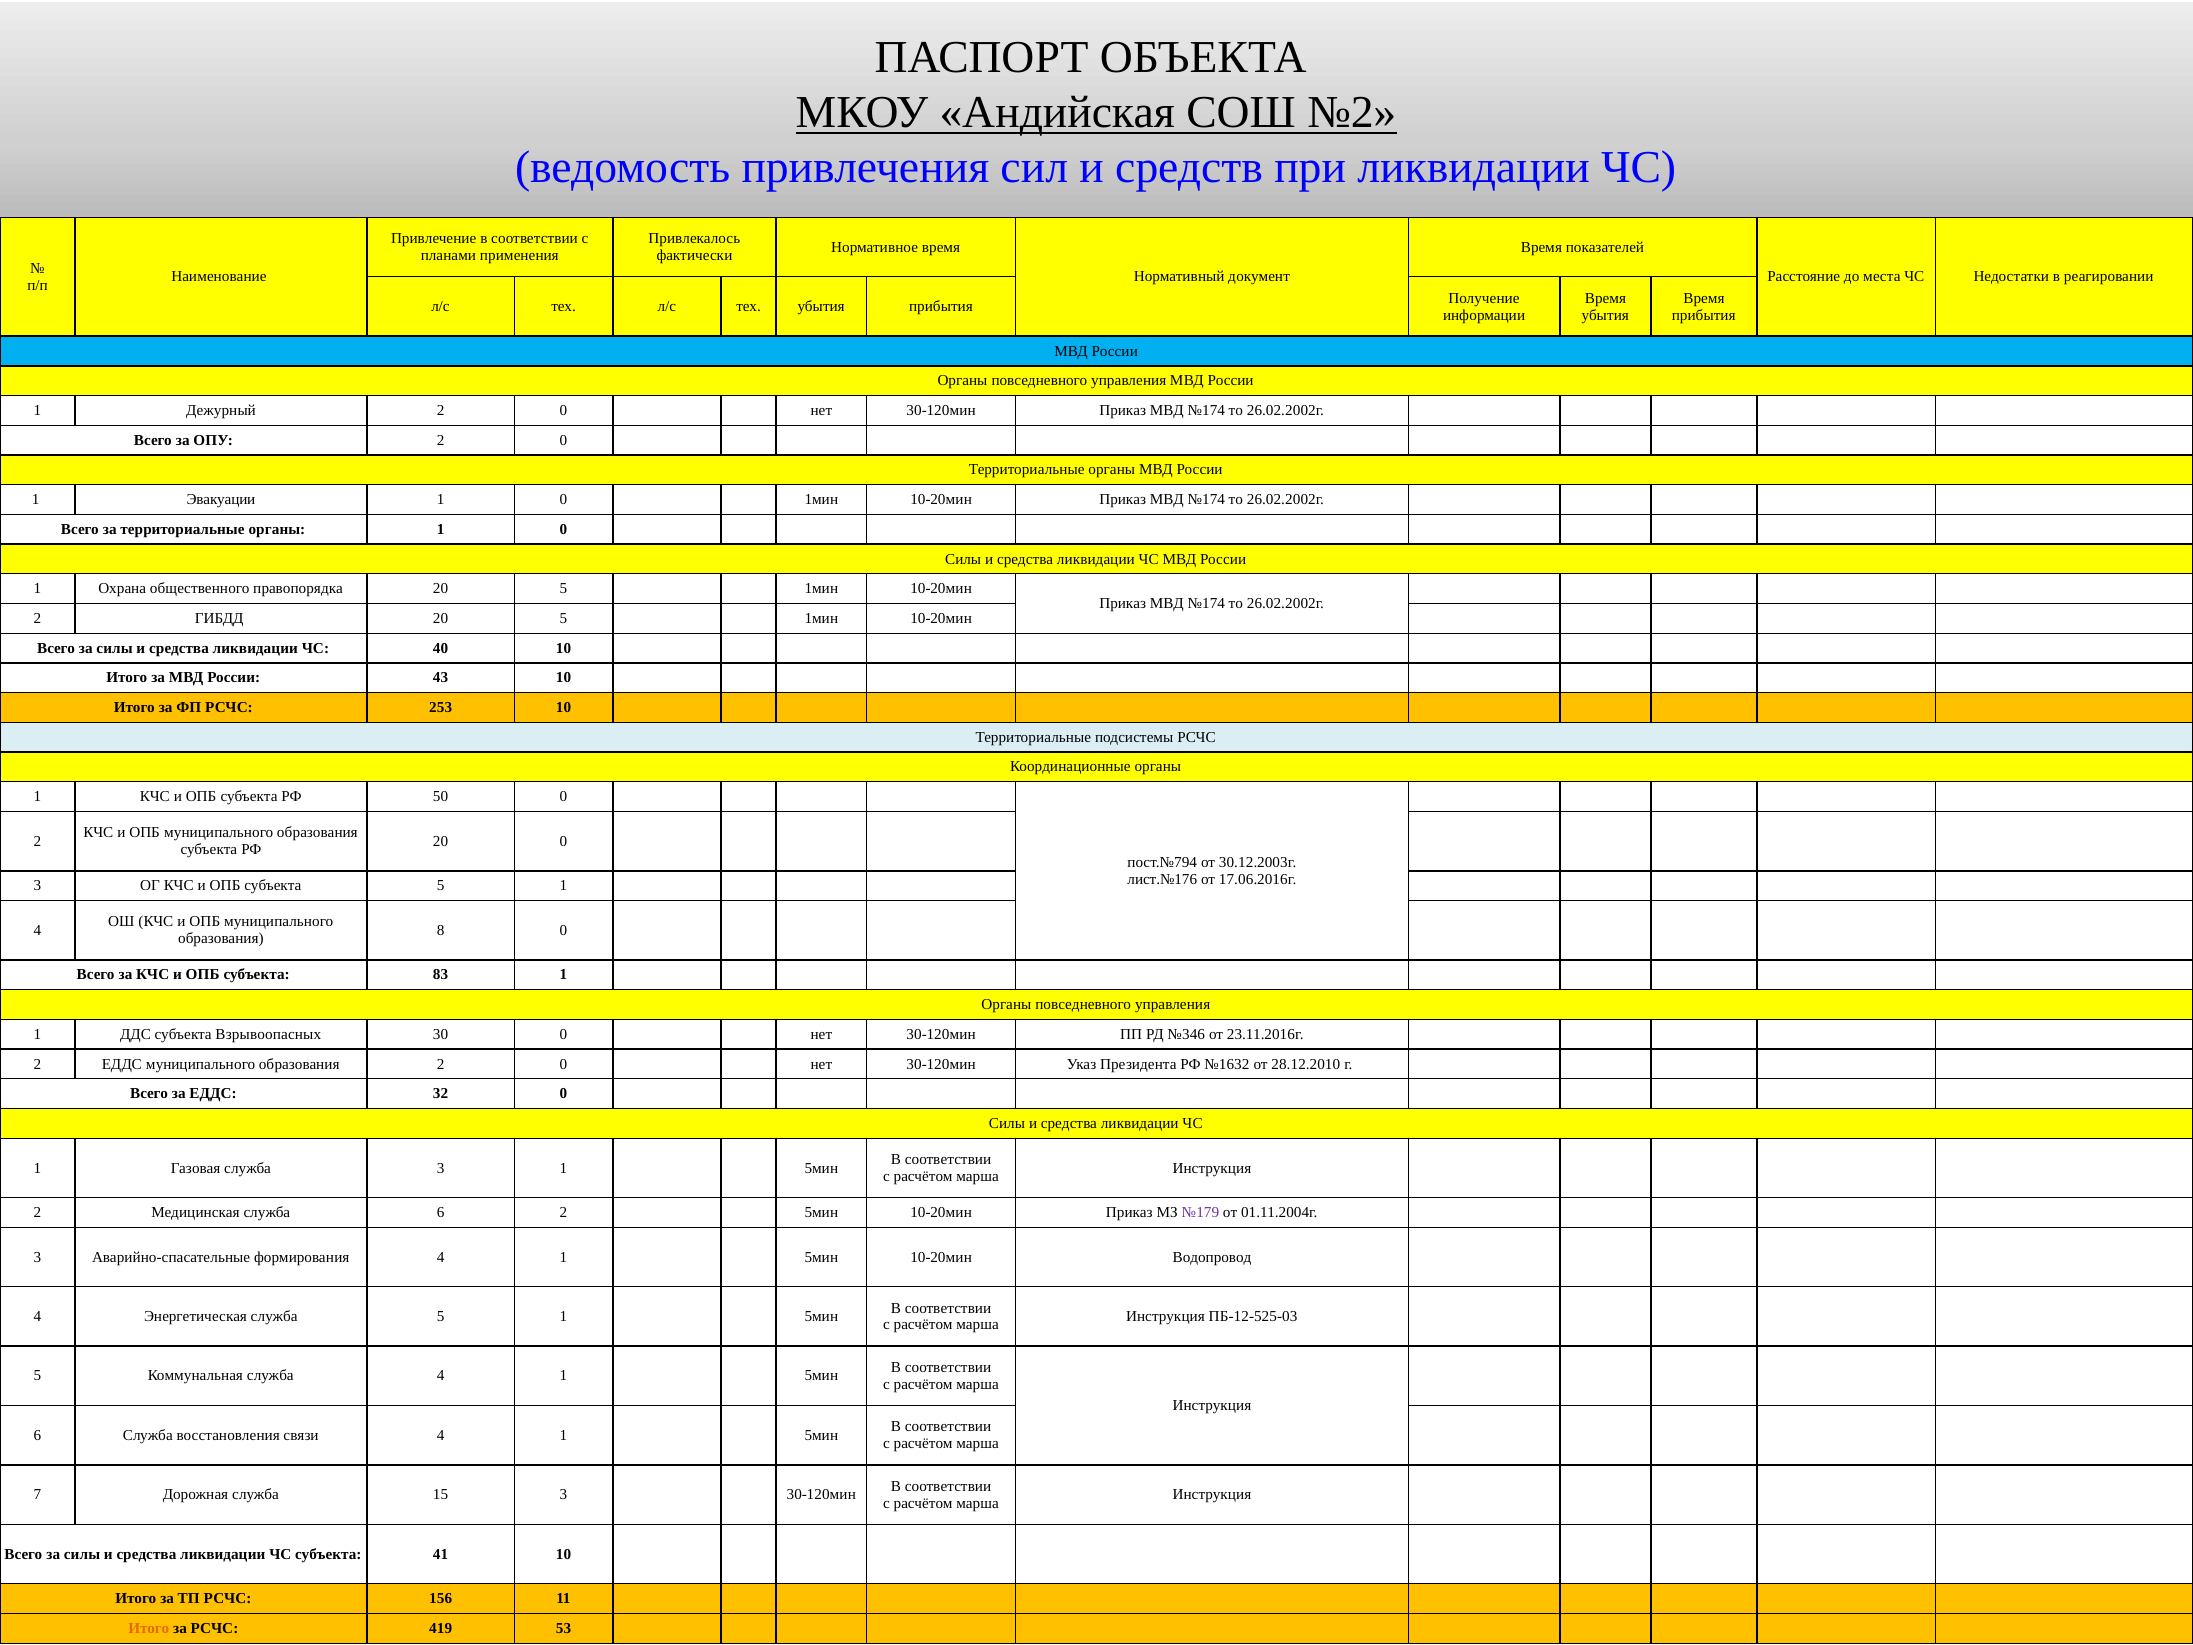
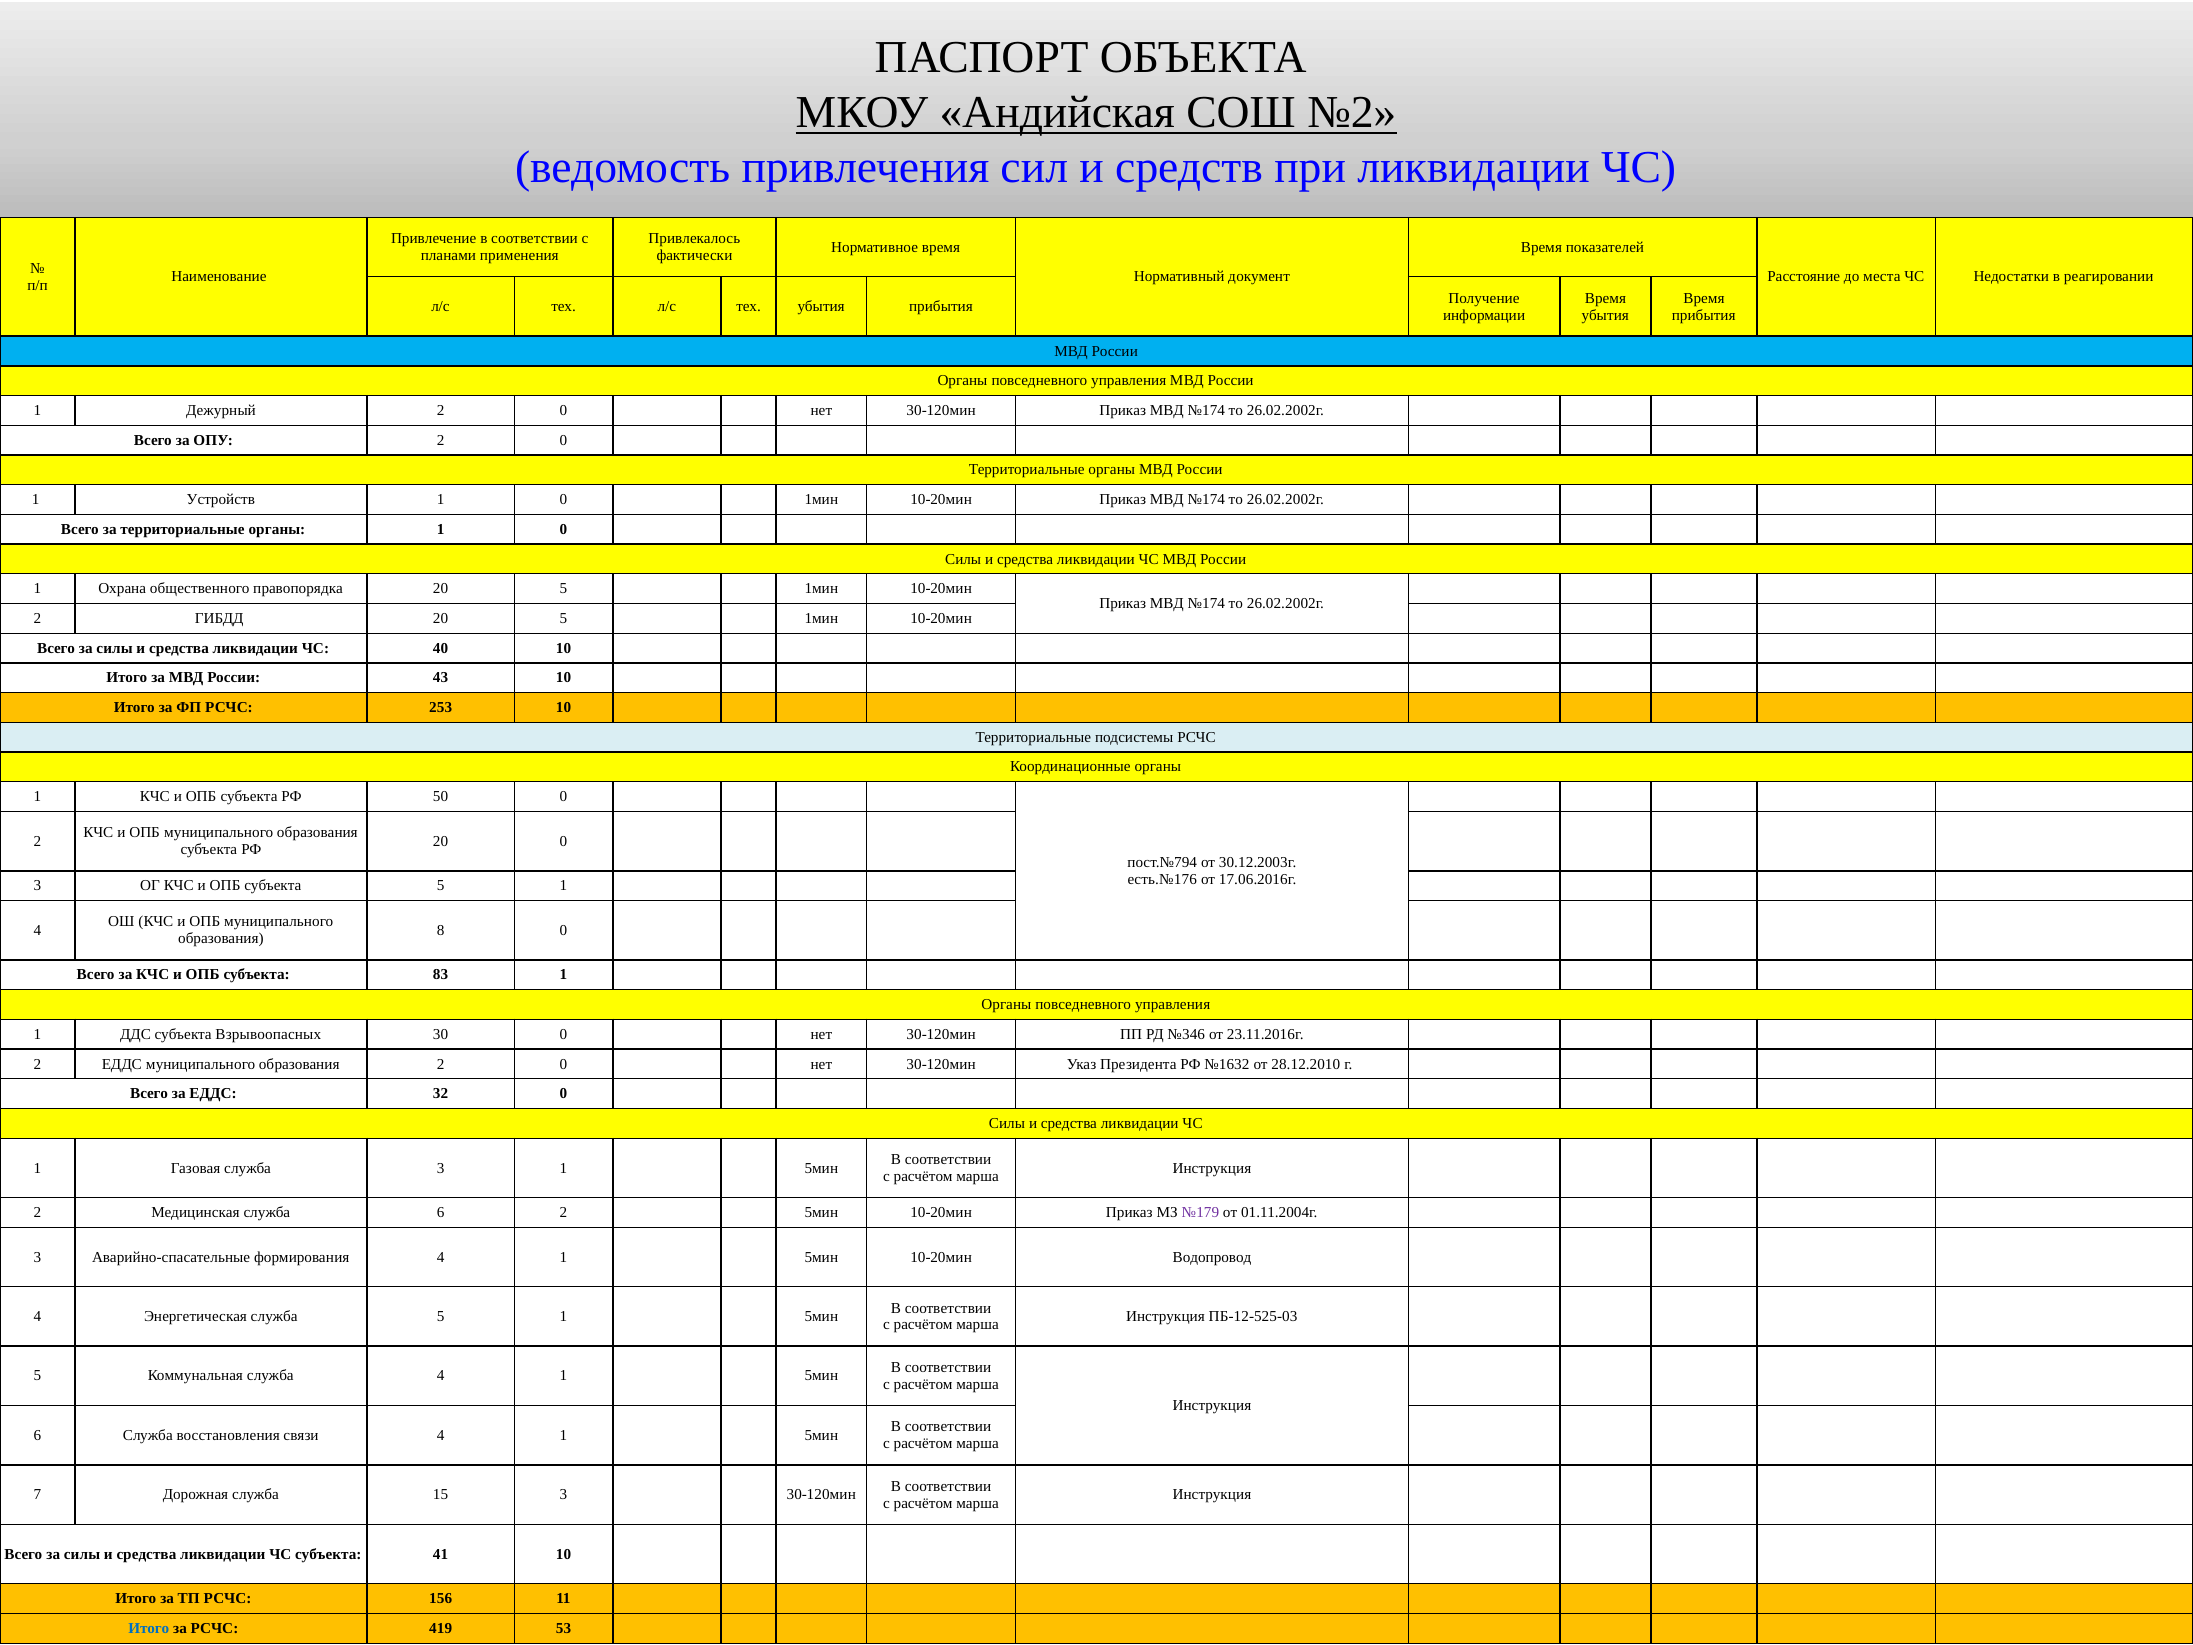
Эвакуации: Эвакуации -> Устройств (221, 500)
лист.№176: лист.№176 -> есть.№176 (1162, 879)
Итого colour: orange -> blue (149, 1628)
